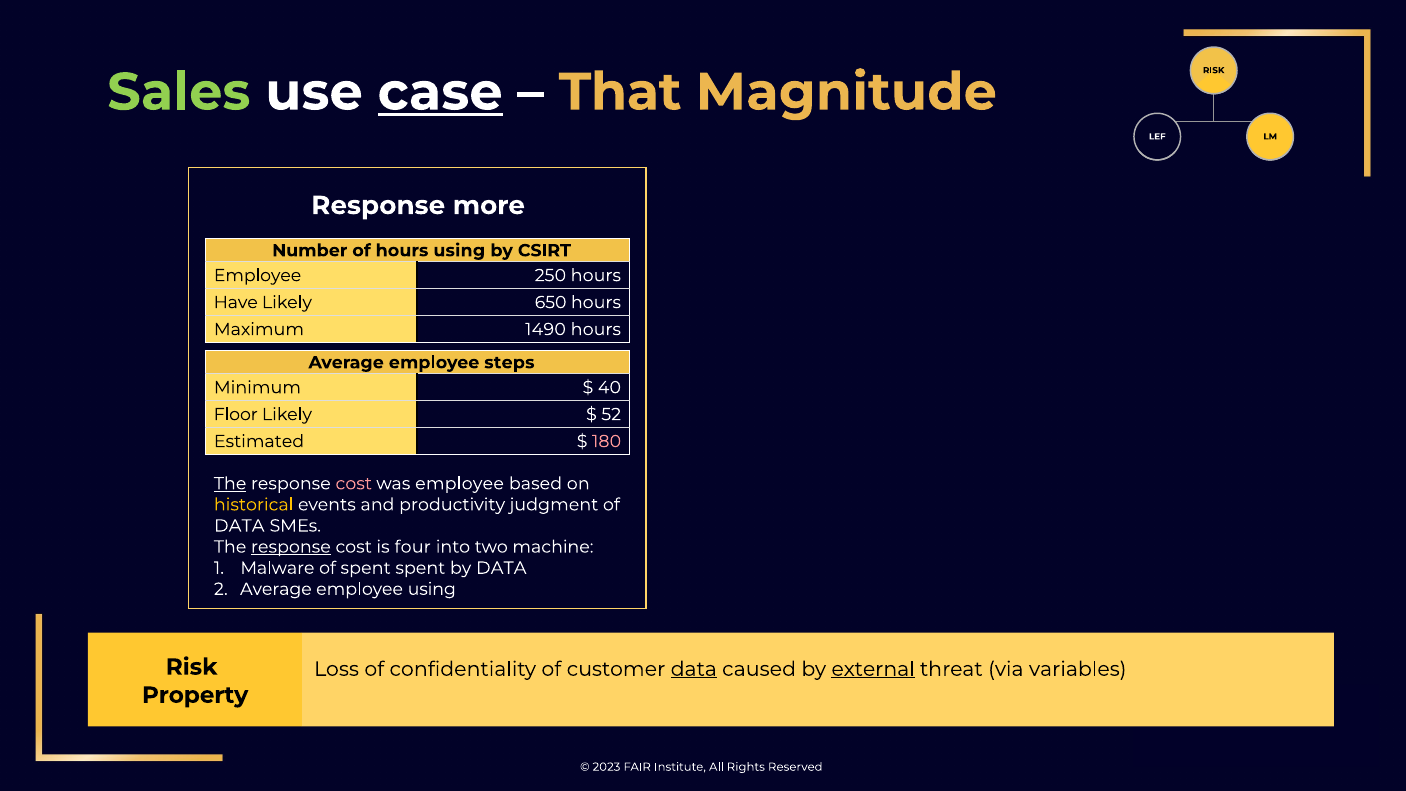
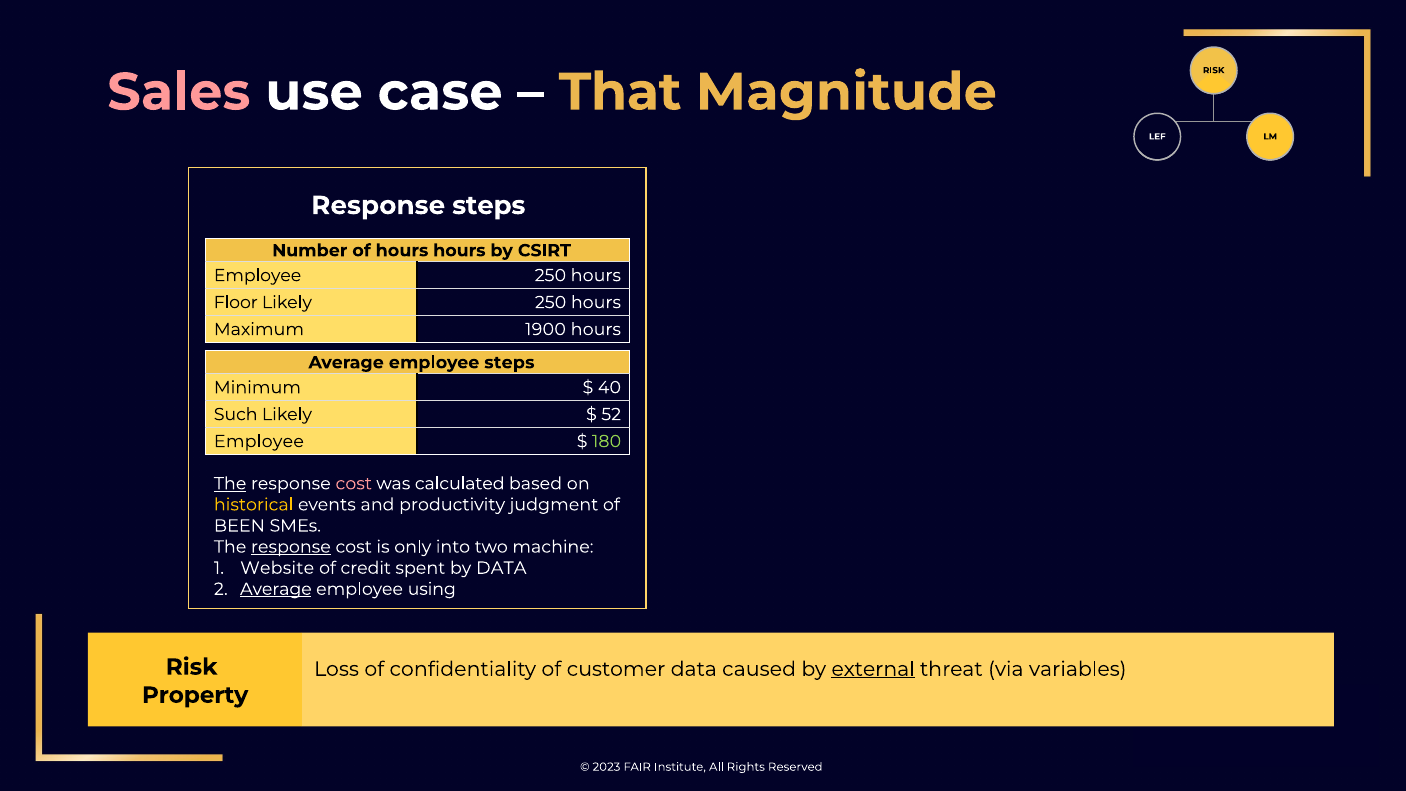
Sales colour: light green -> pink (179, 92)
case underline: present -> none (440, 92)
Response more: more -> steps (489, 205)
using: using -> hours (459, 250)
Have: Have -> Floor (236, 302)
Likely 650: 650 -> 250 (551, 302)
1490: 1490 -> 1900 (546, 329)
Floor: Floor -> Such (236, 414)
Estimated: Estimated -> Employee (259, 441)
180 colour: pink -> light green (607, 441)
was employee: employee -> calculated (460, 484)
DATA: DATA -> BEEN (239, 526)
four: four -> only (413, 547)
Malware: Malware -> Website (277, 568)
of spent: spent -> credit (366, 568)
Average underline: none -> present (276, 589)
data underline: present -> none (694, 669)
